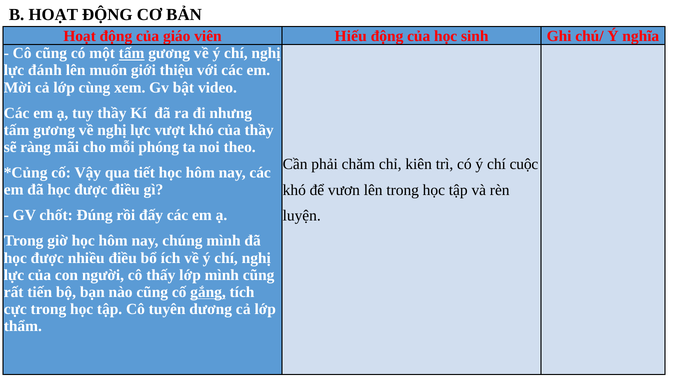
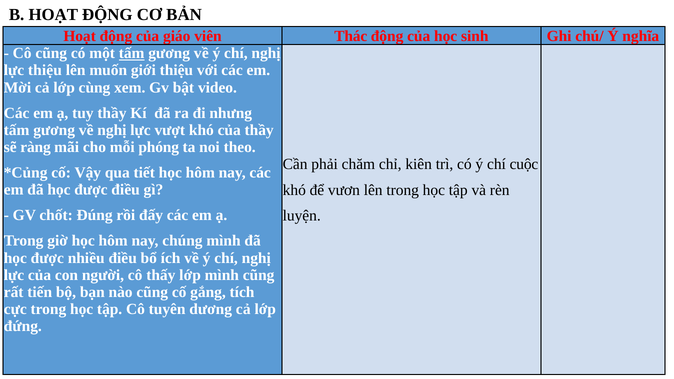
Hiếu: Hiếu -> Thác (351, 36)
lực đánh: đánh -> thiệu (45, 70)
gắng underline: present -> none (208, 292)
thẩm: thẩm -> đứng (23, 326)
